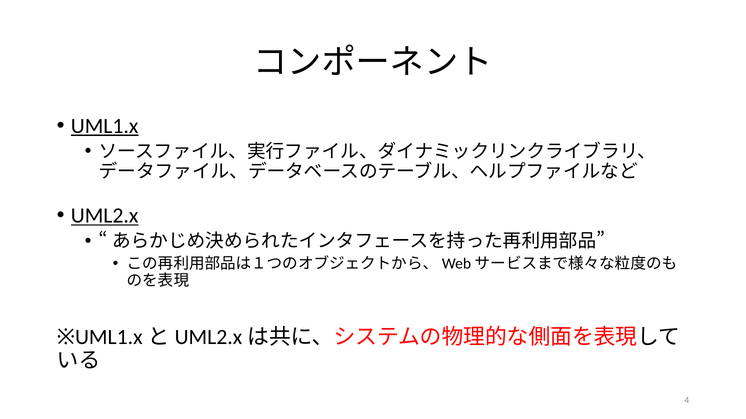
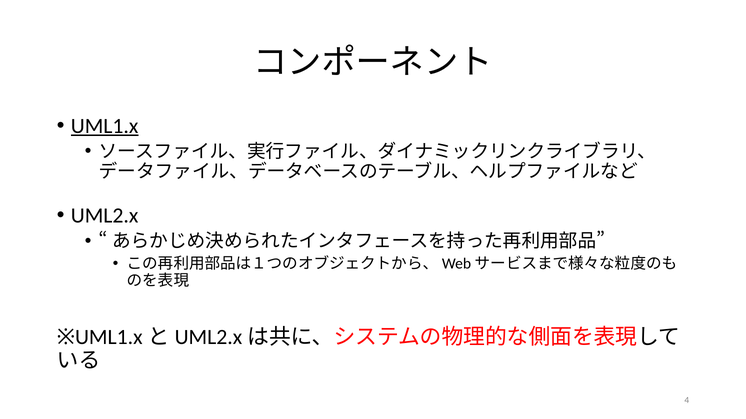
UML2.x underline: present -> none (105, 216)
